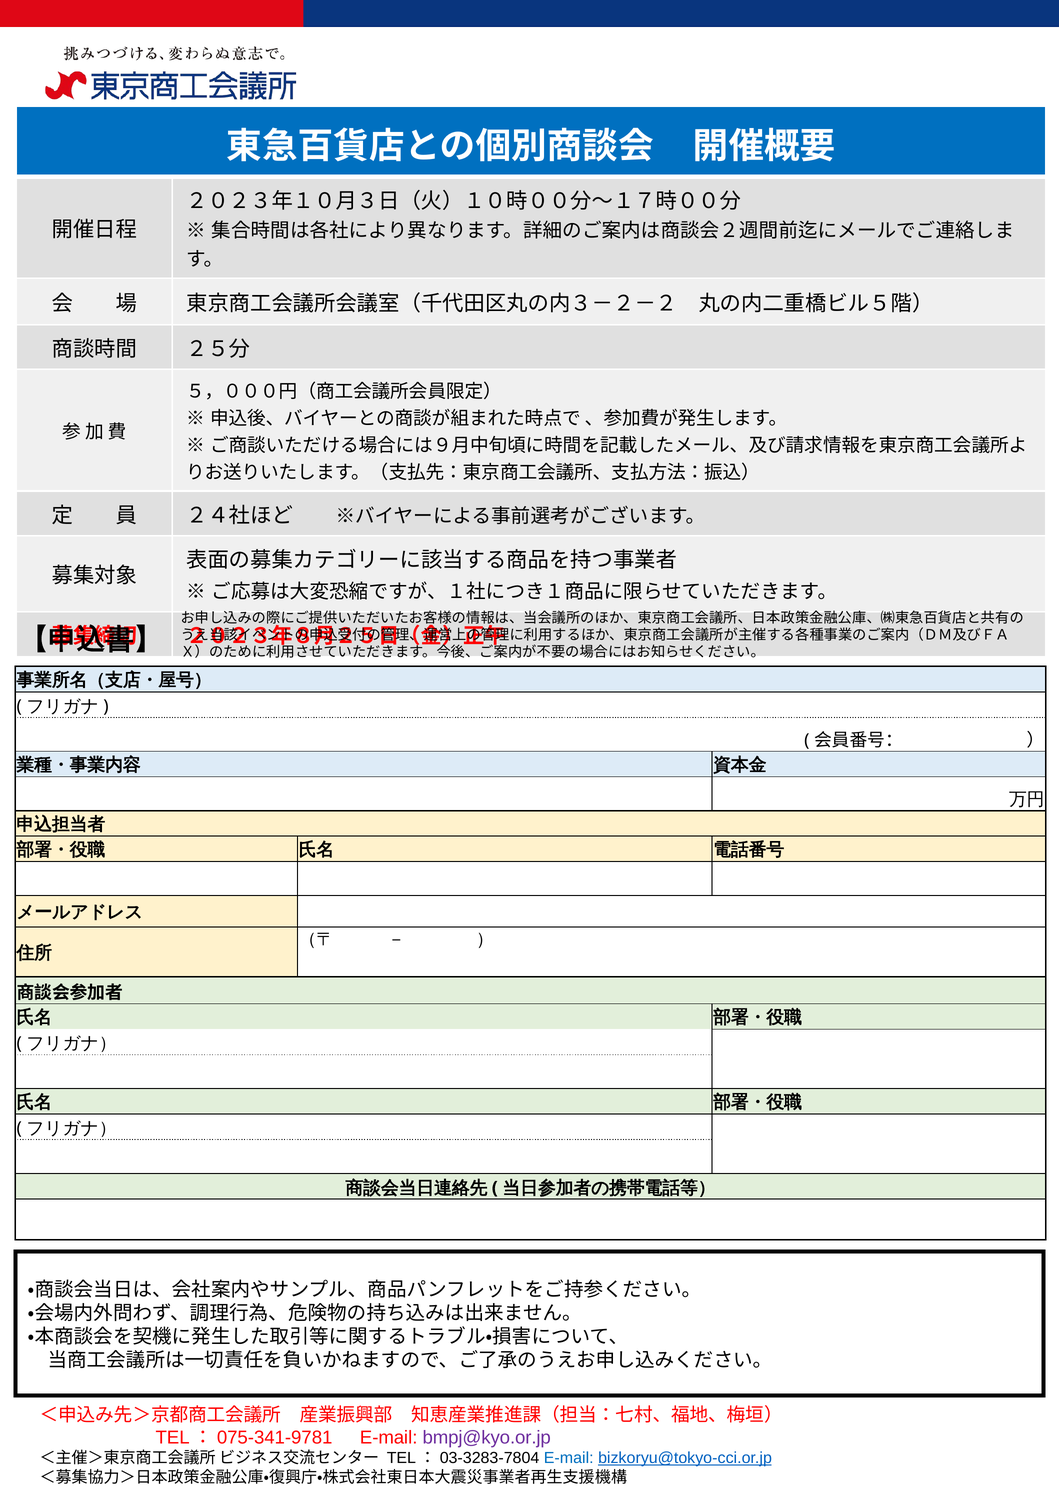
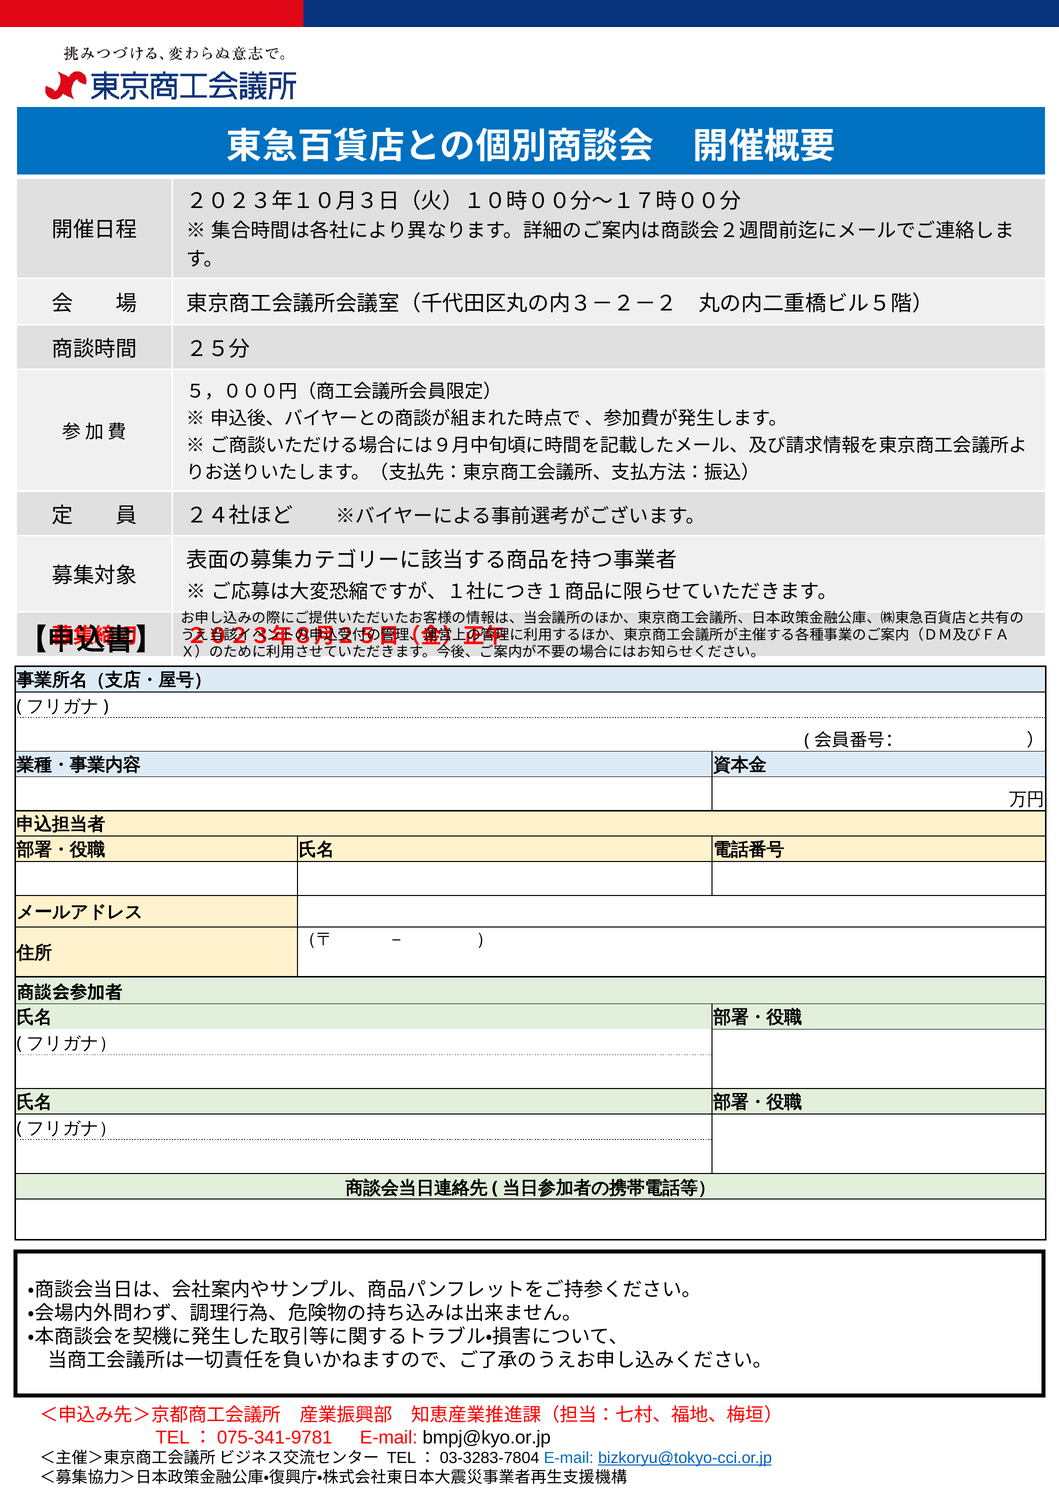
bmpj@kyo.or.jp colour: purple -> black (487, 1438)
